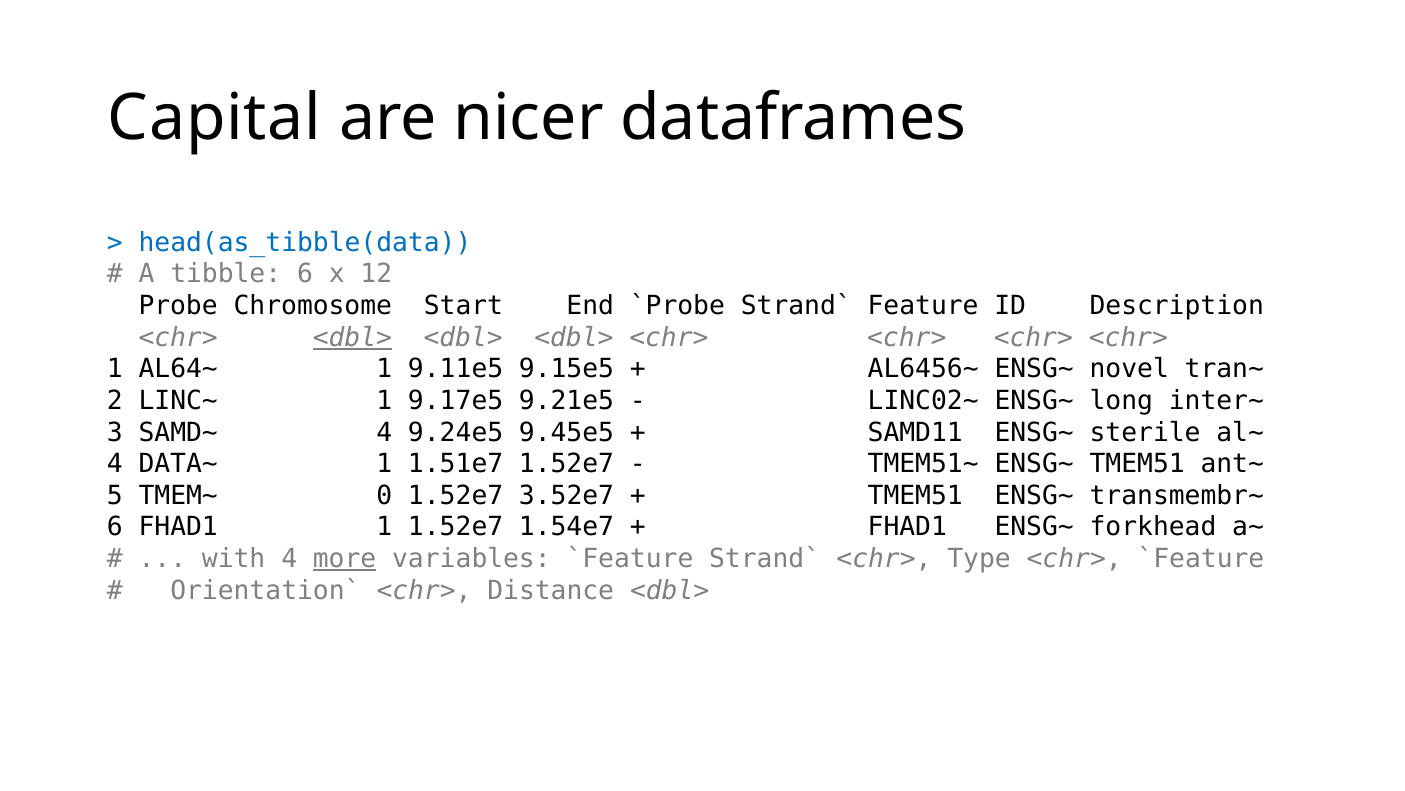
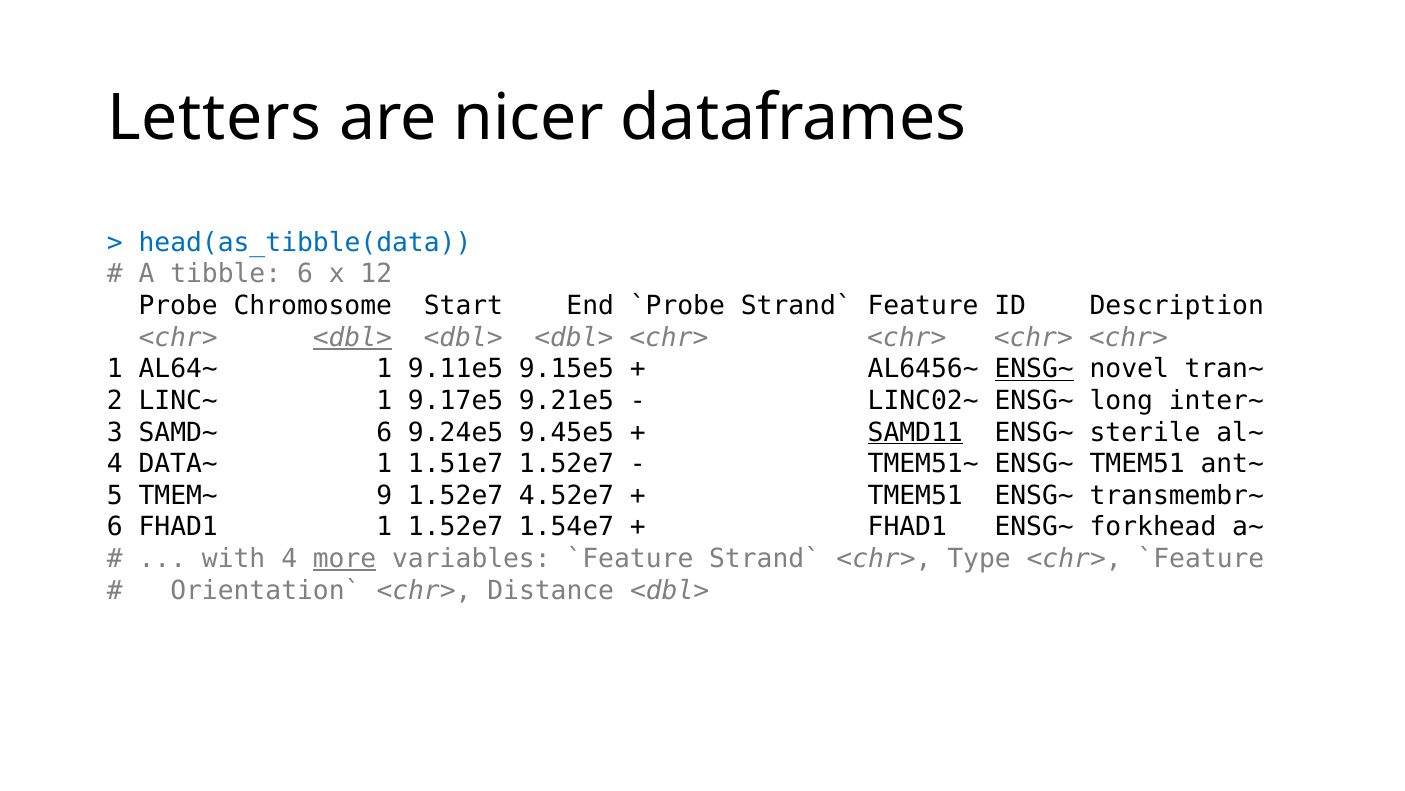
Capital: Capital -> Letters (214, 118)
ENSG~ underline: none -> present (1034, 369)
SAMD~ 4: 4 -> 6 (384, 432)
SAMD11 underline: none -> present (915, 432)
0: 0 -> 9 (384, 495)
3.52e7: 3.52e7 -> 4.52e7 (567, 495)
